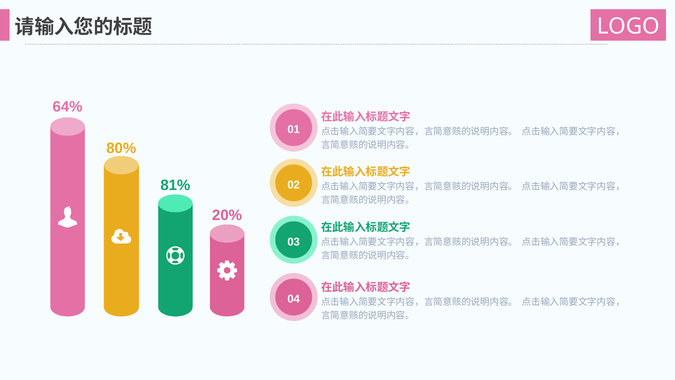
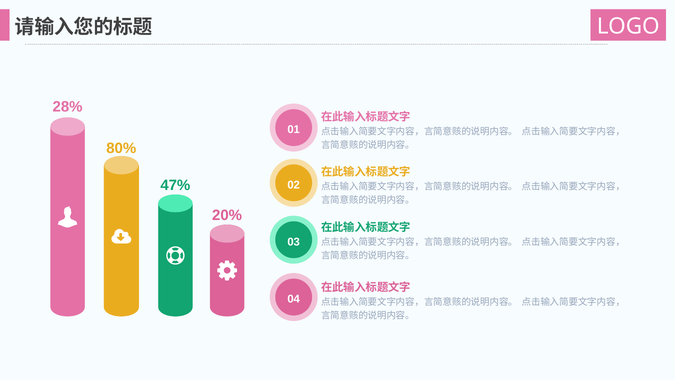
64%: 64% -> 28% (68, 106)
81%: 81% -> 47% (175, 185)
